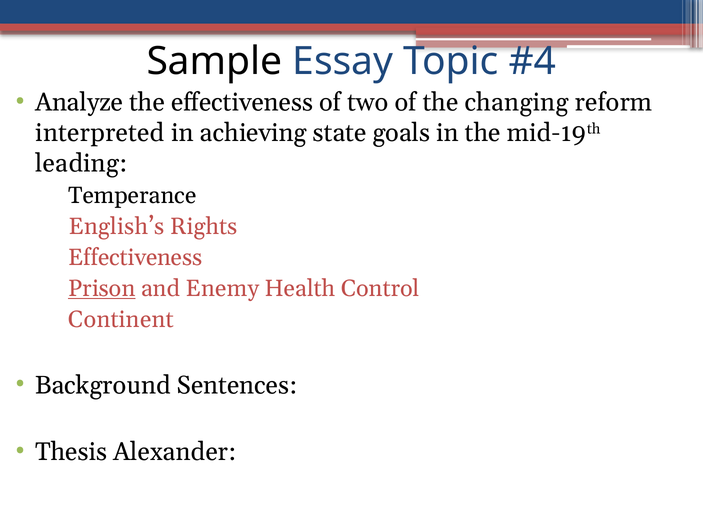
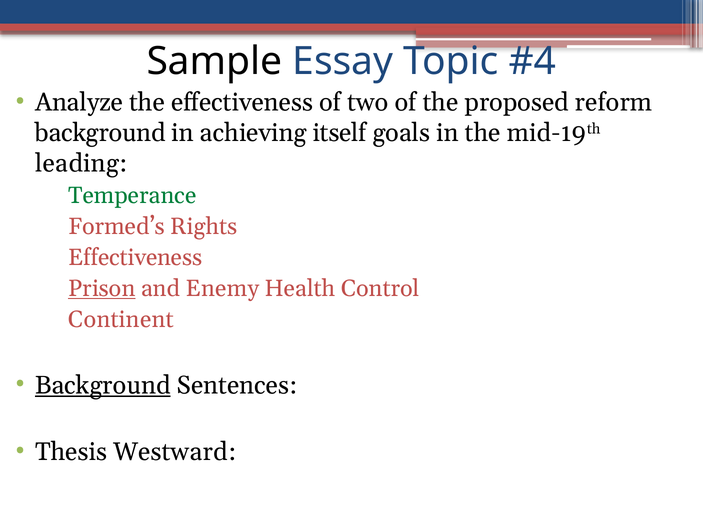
changing: changing -> proposed (517, 102)
interpreted: interpreted -> background (100, 133)
state: state -> itself (340, 133)
Temperance colour: black -> green (132, 195)
English’s: English’s -> Formed’s (117, 226)
Background underline: none -> present (103, 385)
Alexander: Alexander -> Westward (175, 452)
